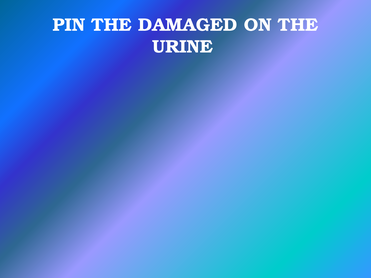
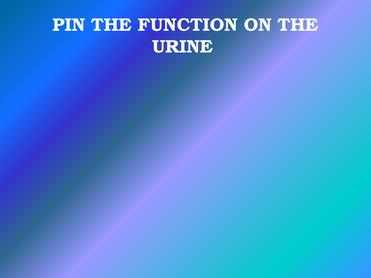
DAMAGED: DAMAGED -> FUNCTION (188, 25)
